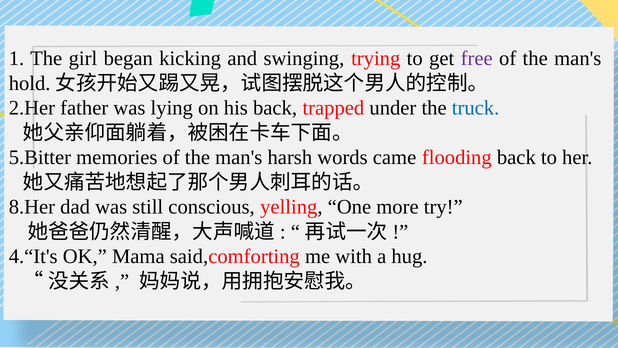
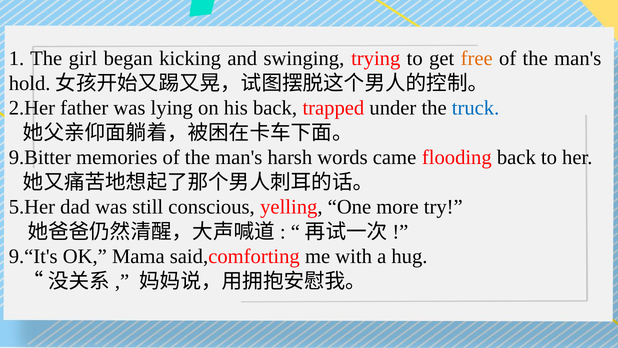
free colour: purple -> orange (477, 58)
5.Bitter: 5.Bitter -> 9.Bitter (40, 157)
8.Her: 8.Her -> 5.Her (32, 207)
4.“It's: 4.“It's -> 9.“It's (33, 256)
